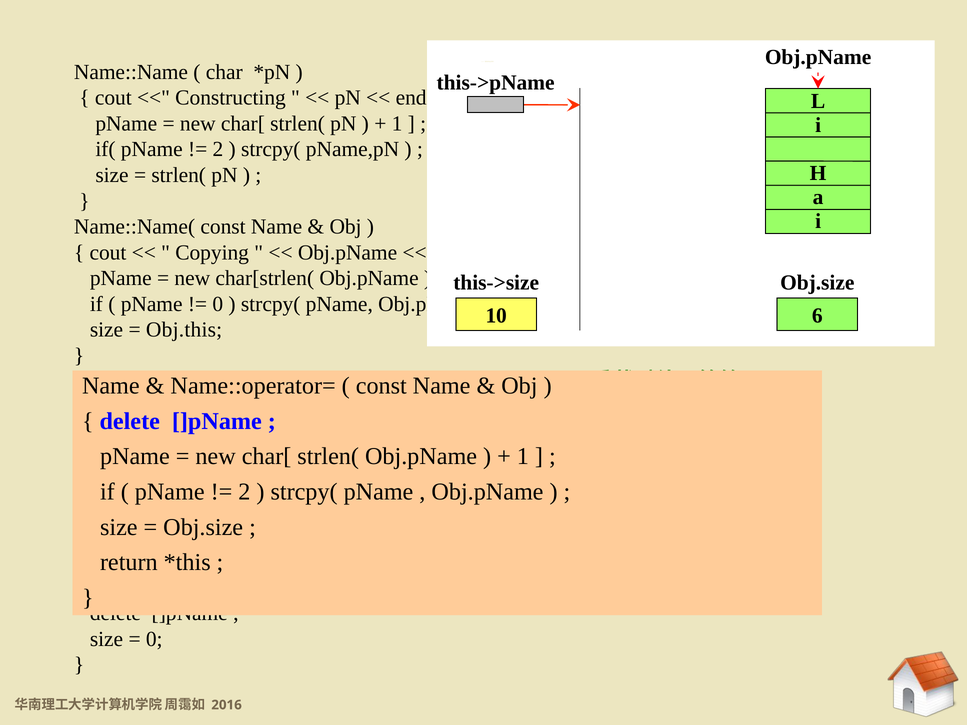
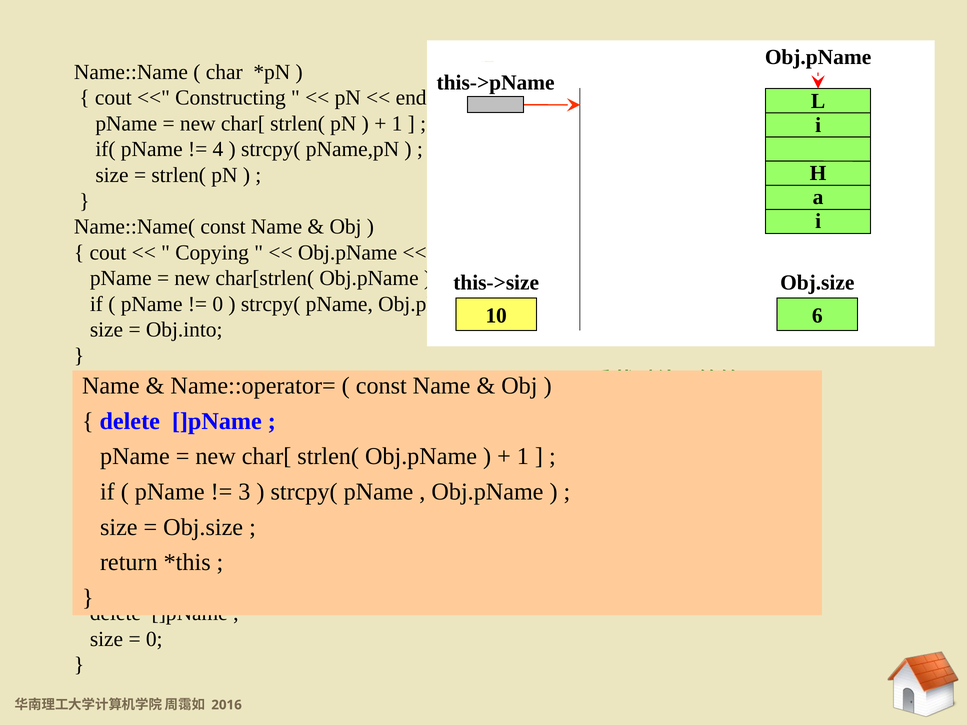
2: 2 -> 4 (218, 149)
Obj.this: Obj.this -> Obj.into (184, 330)
2: 2 -> 3 (244, 492)
